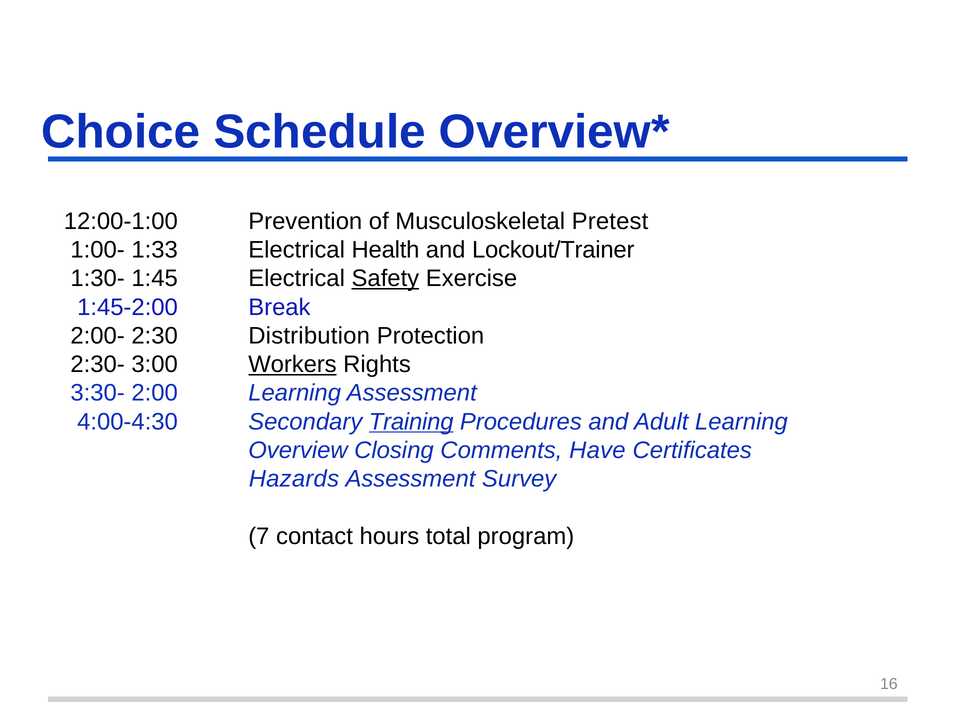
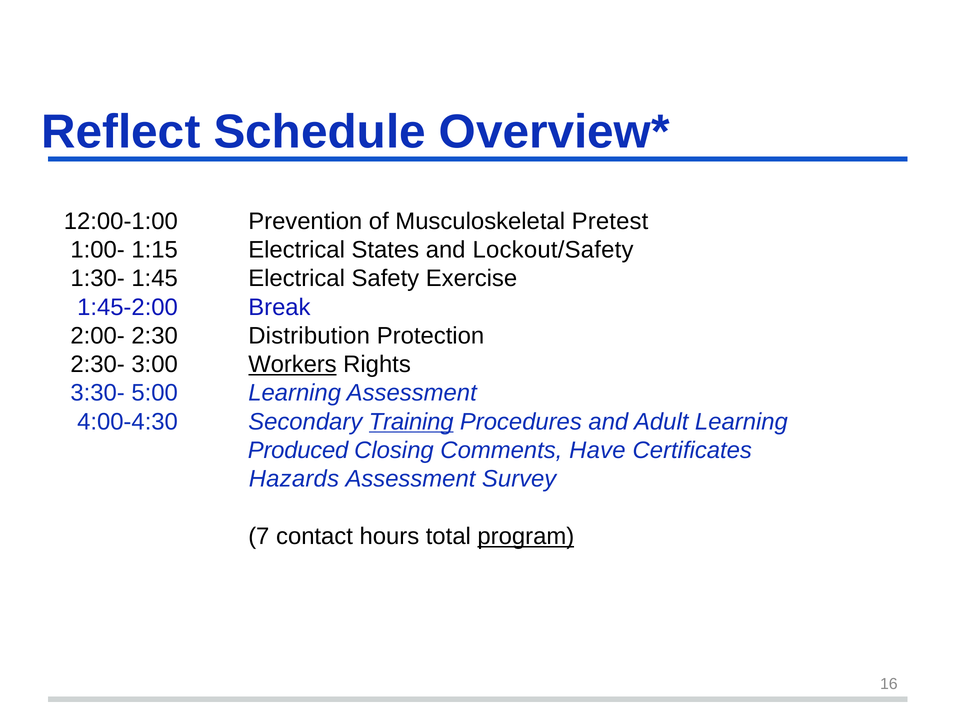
Choice: Choice -> Reflect (121, 132)
1:33: 1:33 -> 1:15 (155, 250)
Health: Health -> States (385, 250)
Lockout/Trainer: Lockout/Trainer -> Lockout/Safety (553, 250)
Safety underline: present -> none (385, 279)
2:00: 2:00 -> 5:00 (155, 393)
Overview: Overview -> Produced (298, 451)
program underline: none -> present (526, 536)
